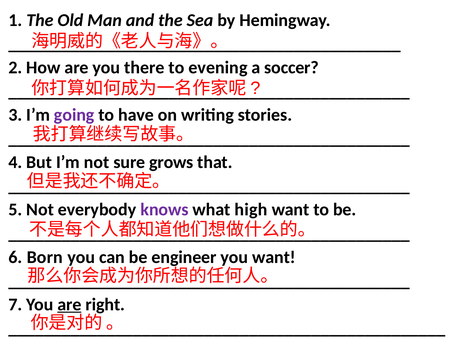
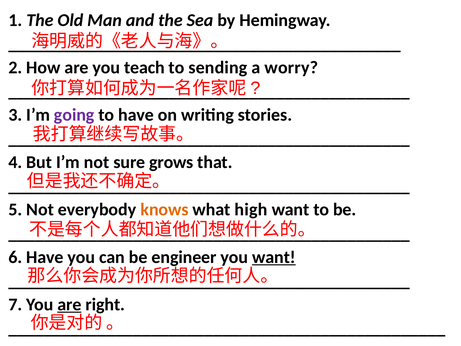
there: there -> teach (145, 68)
evening: evening -> sending (218, 68)
soccer: soccer -> worry (291, 68)
knows colour: purple -> orange (165, 210)
6 Born: Born -> Have (45, 257)
want underline: none -> present (274, 257)
